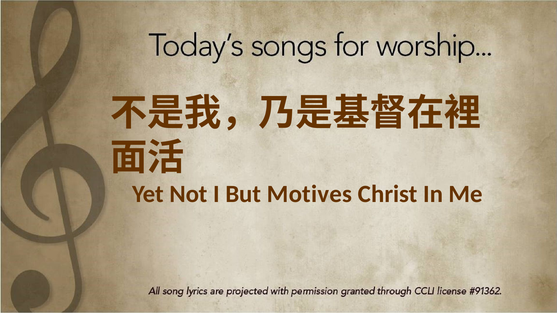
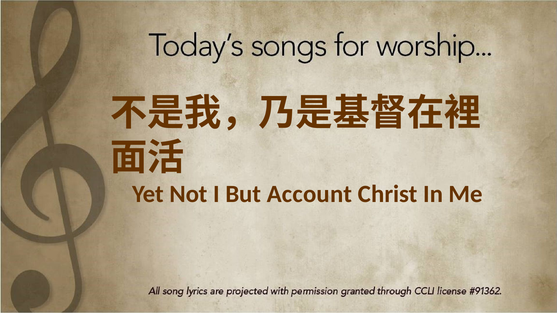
Motives: Motives -> Account (309, 194)
